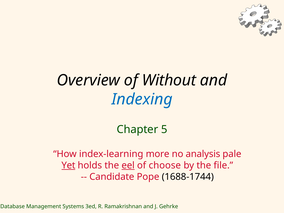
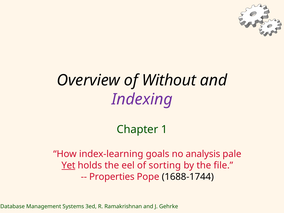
Indexing colour: blue -> purple (142, 99)
Chapter 5: 5 -> 1 (164, 129)
more: more -> goals (158, 154)
eel underline: present -> none (128, 165)
choose: choose -> sorting (165, 165)
Candidate: Candidate -> Properties (112, 177)
